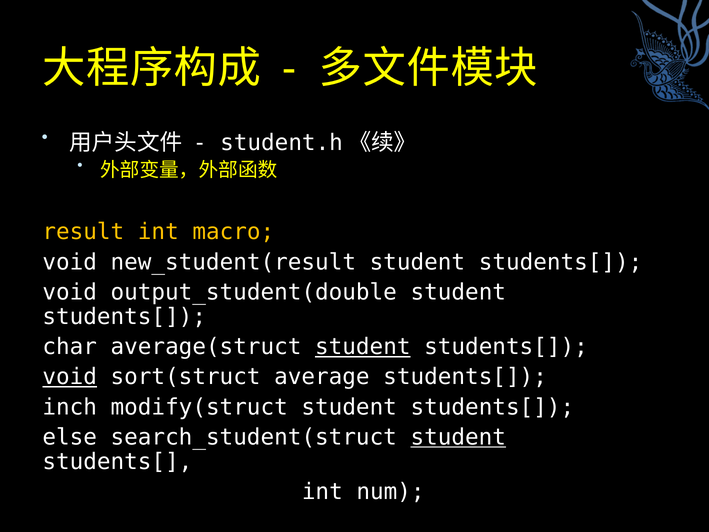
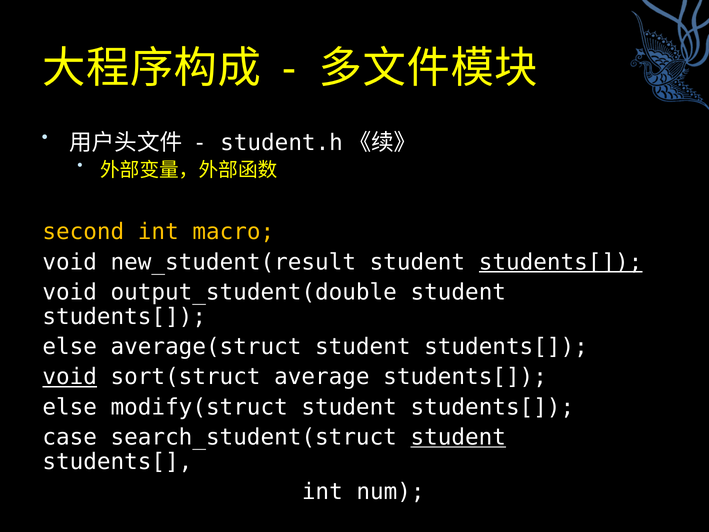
result: result -> second (83, 232)
students[ underline: none -> present (561, 262)
char: char -> else (70, 347)
student underline: present -> none (363, 347)
inch: inch -> else (70, 407)
else: else -> case (70, 437)
